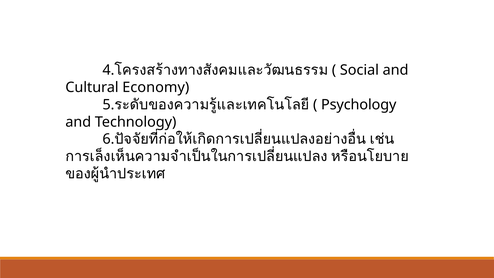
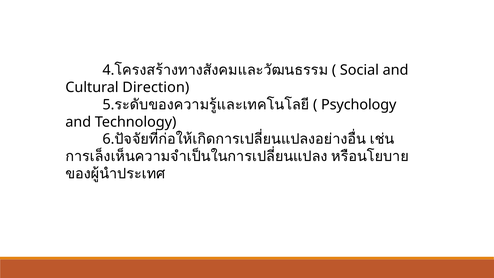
Economy: Economy -> Direction (156, 87)
